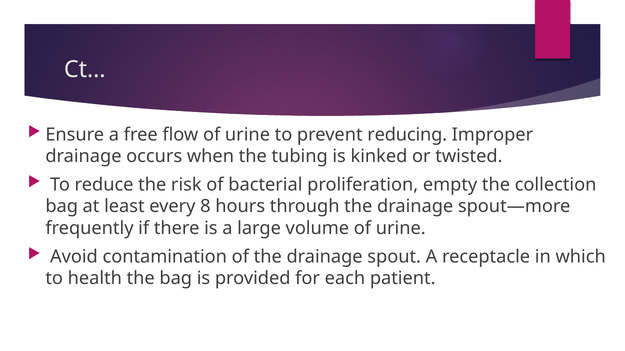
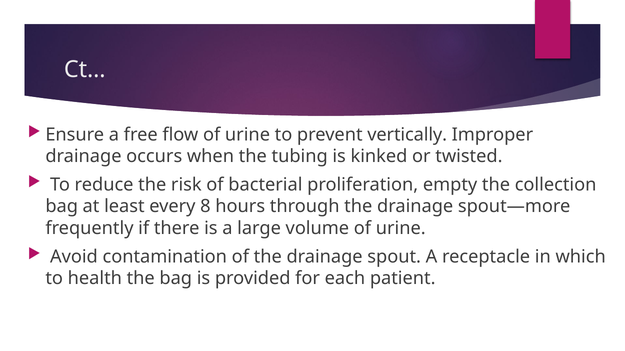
reducing: reducing -> vertically (407, 135)
